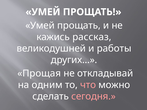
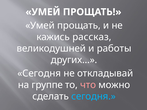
Прощая: Прощая -> Сегодня (39, 74)
одним: одним -> группе (47, 85)
сегодня colour: pink -> light blue (94, 97)
